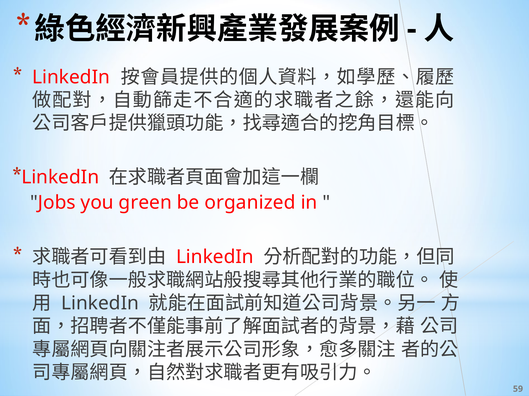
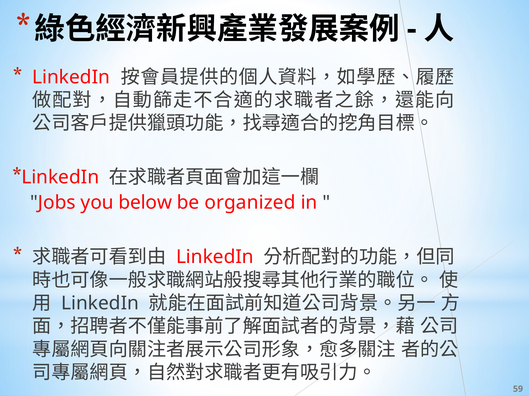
green: green -> below (145, 203)
